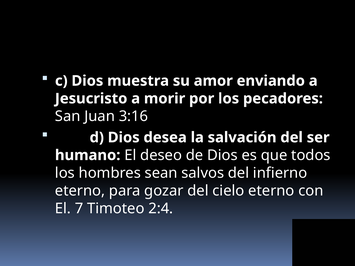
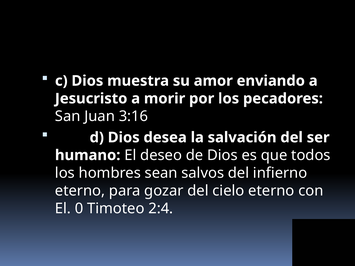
7: 7 -> 0 (79, 209)
